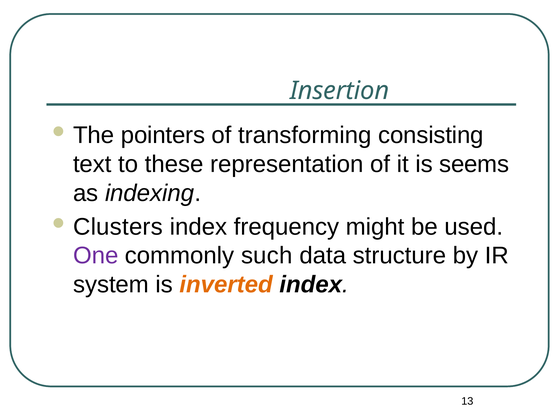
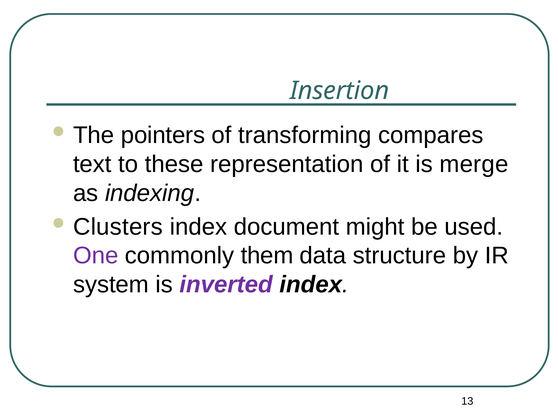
consisting: consisting -> compares (431, 135)
seems: seems -> merge (474, 164)
frequency: frequency -> document (287, 226)
such: such -> them (267, 255)
inverted colour: orange -> purple (226, 284)
